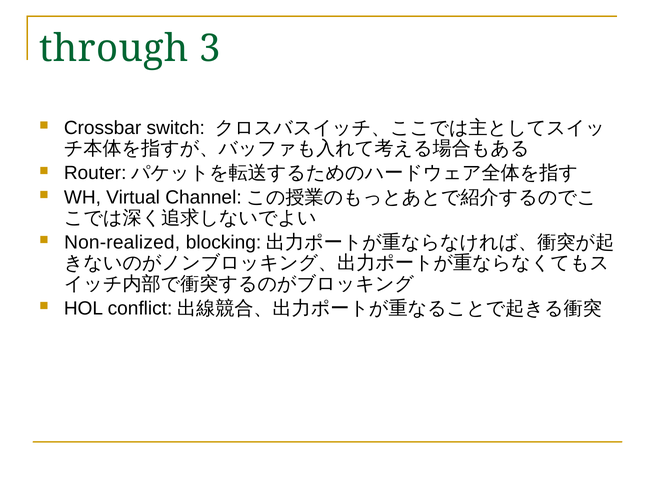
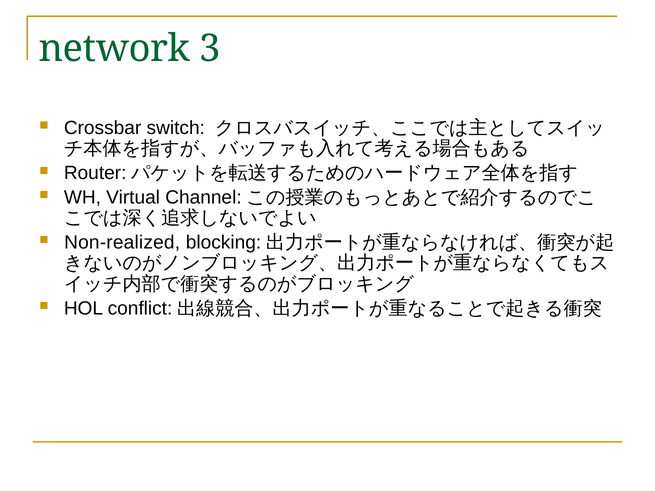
through: through -> network (114, 49)
